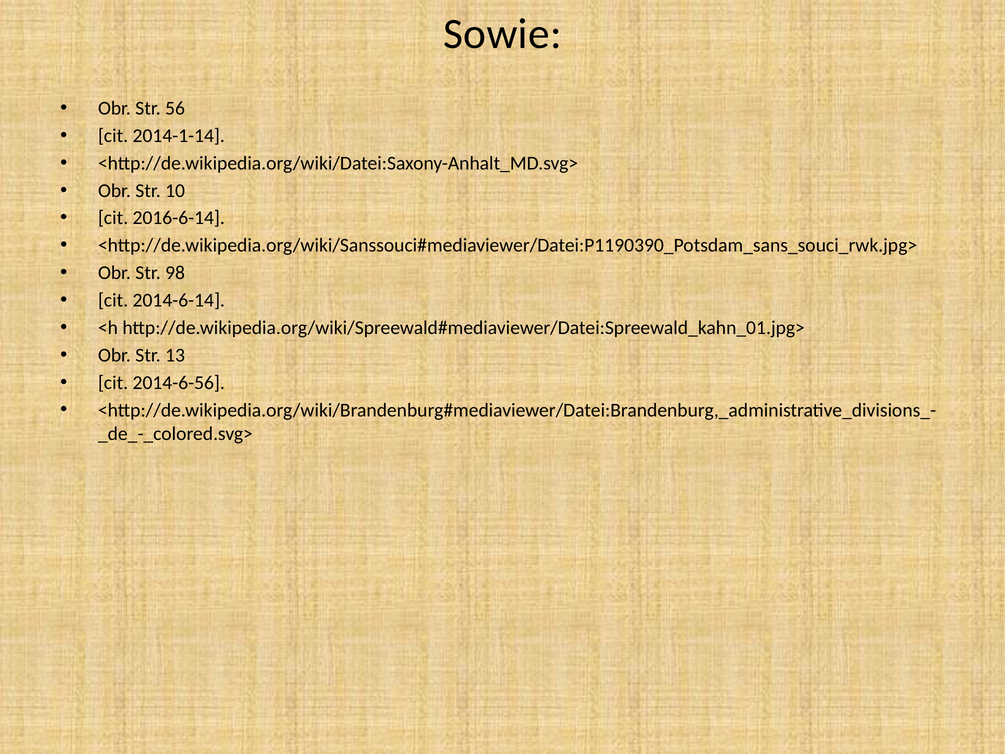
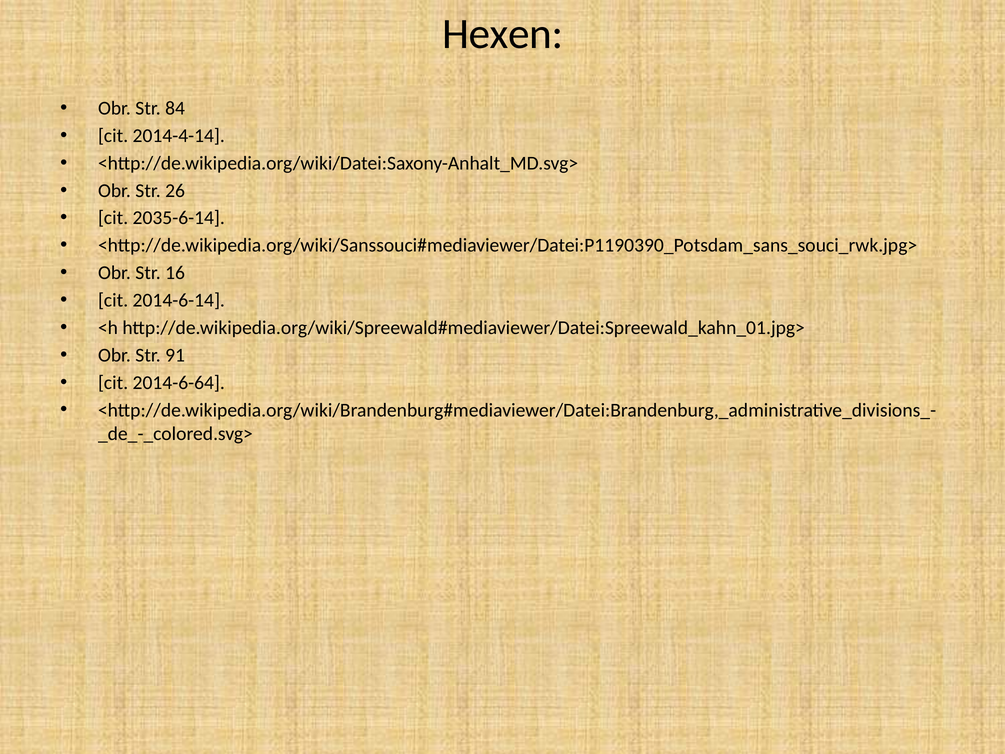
Sowie: Sowie -> Hexen (503, 34)
56: 56 -> 84 (175, 108)
2014-1-14: 2014-1-14 -> 2014-4-14 (179, 136)
10: 10 -> 26 (175, 191)
2016-6-14: 2016-6-14 -> 2035-6-14 (179, 218)
98: 98 -> 16 (175, 273)
13: 13 -> 91 (175, 355)
2014-6-56: 2014-6-56 -> 2014-6-64 (179, 382)
